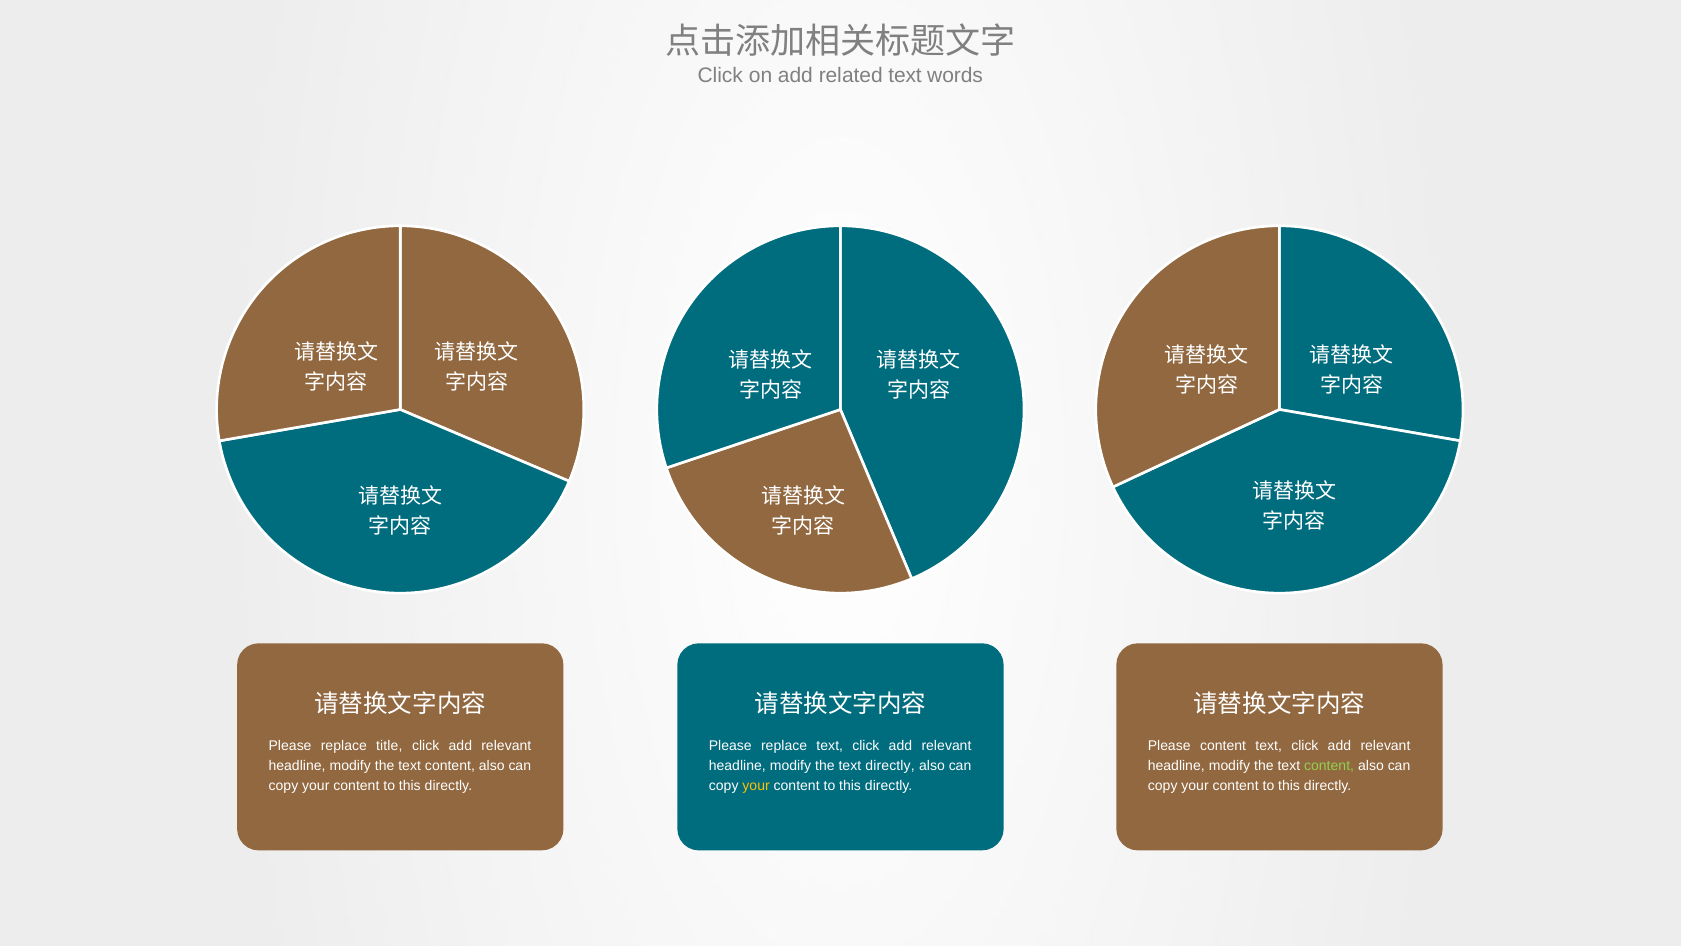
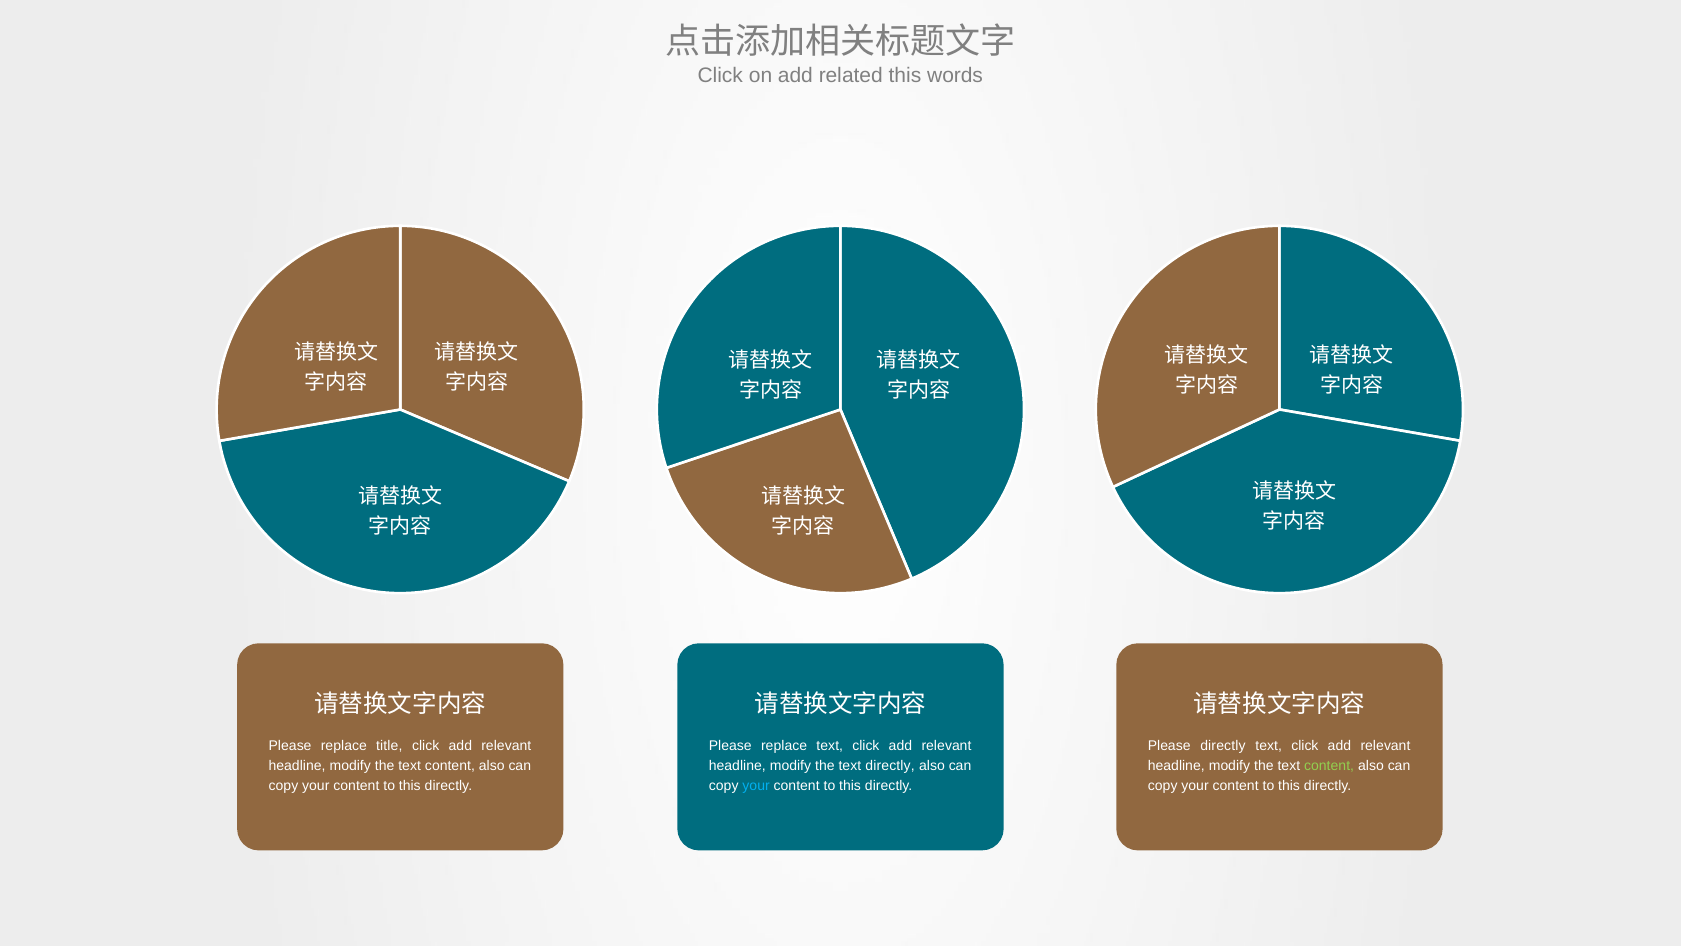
related text: text -> this (905, 75)
Please content: content -> directly (1223, 745)
your colour: yellow -> light blue (756, 785)
